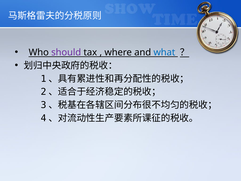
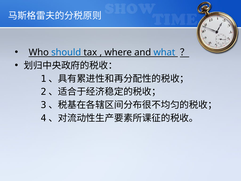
should colour: purple -> blue (66, 52)
